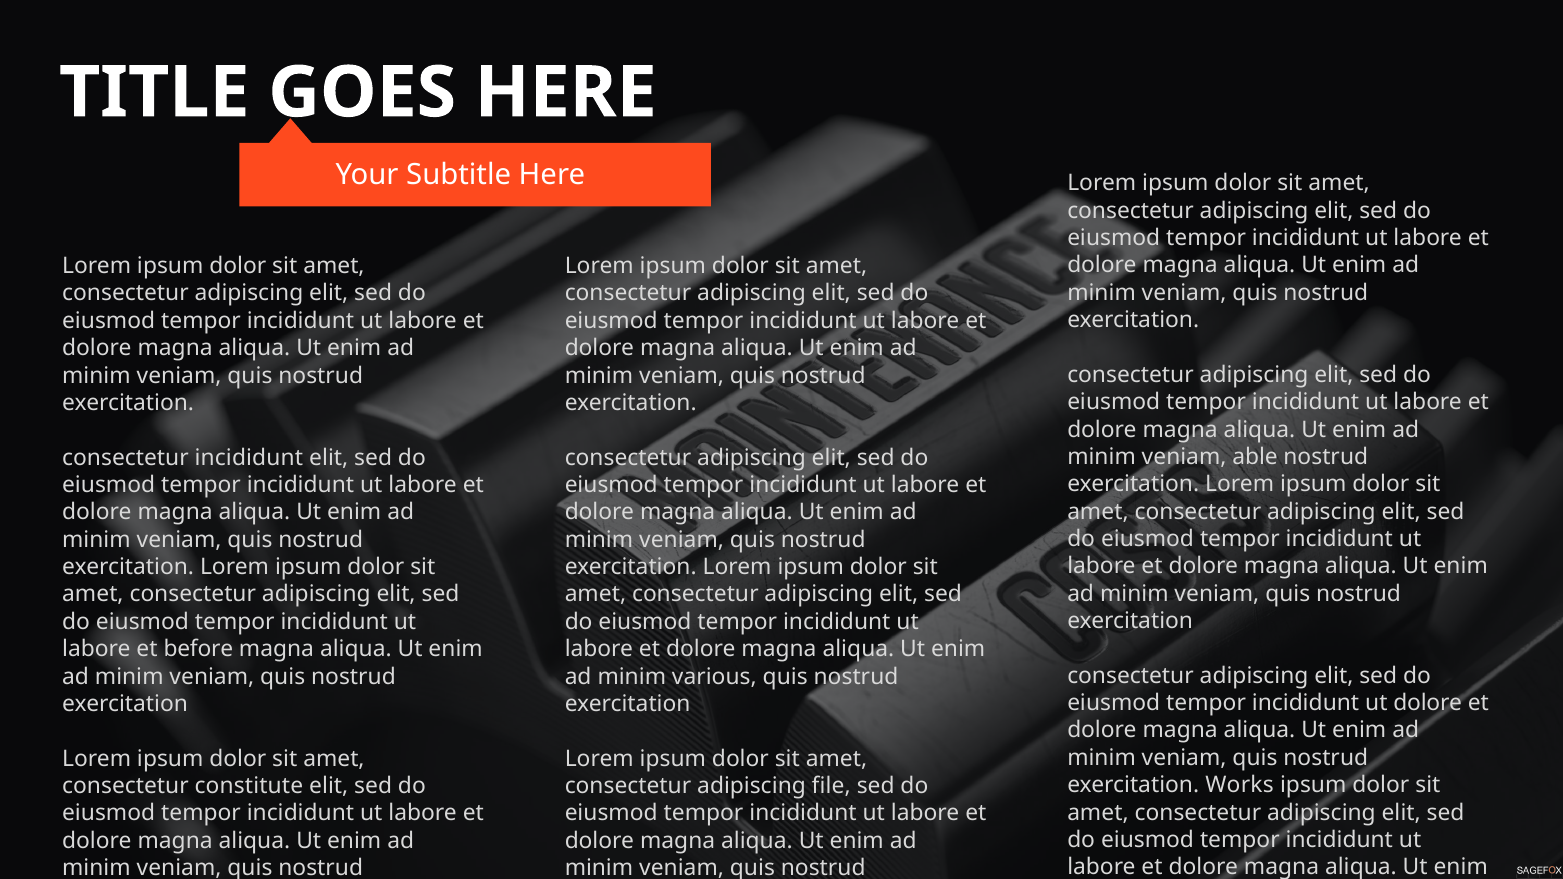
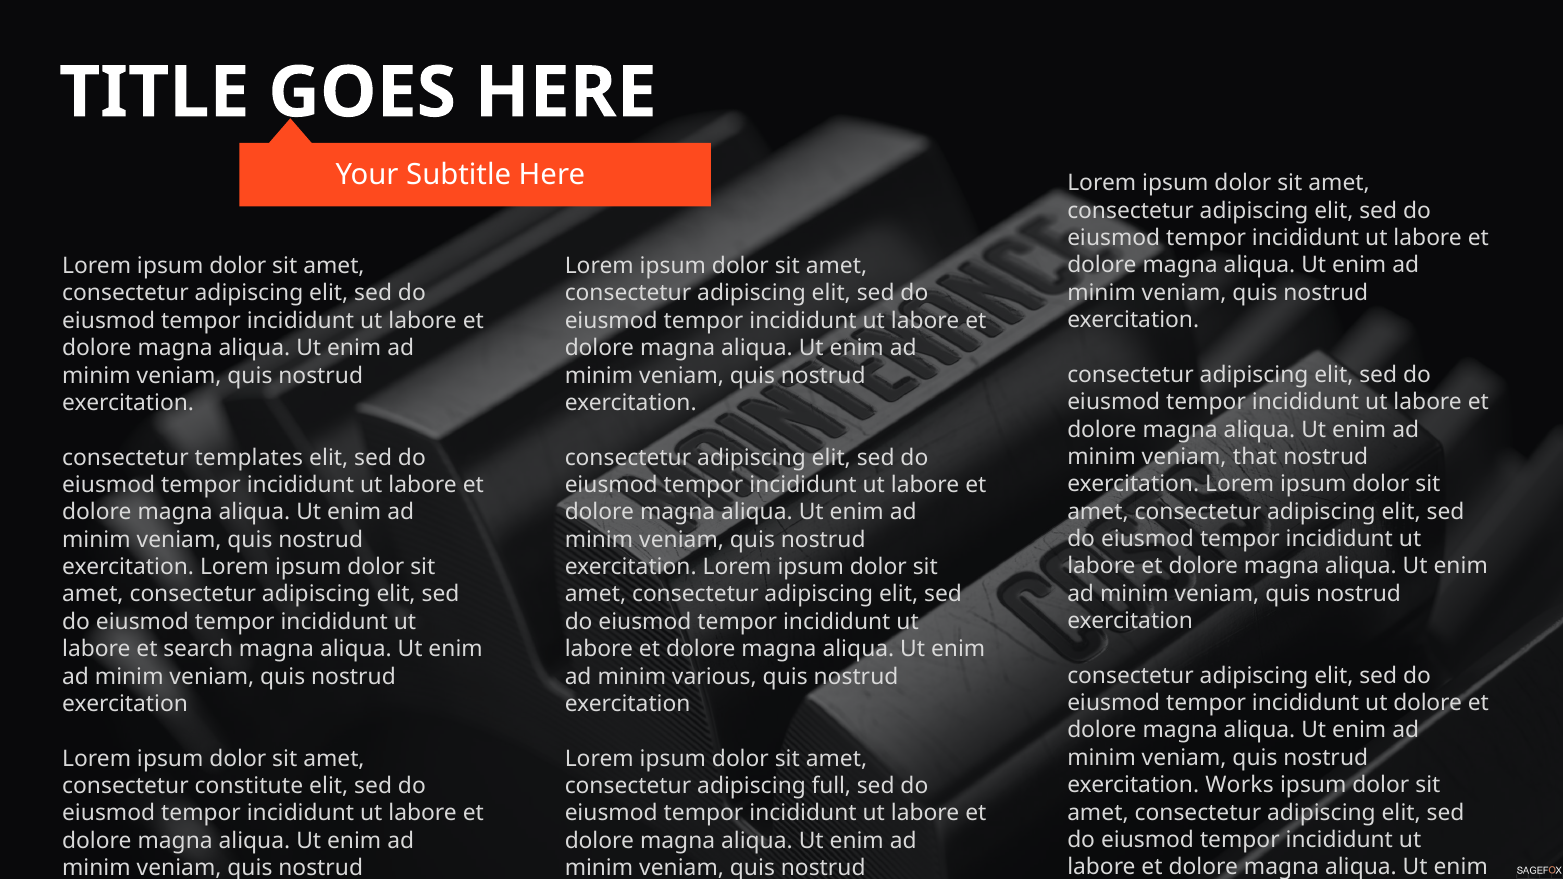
able: able -> that (1255, 457)
consectetur incididunt: incididunt -> templates (249, 458)
before: before -> search (198, 649)
file: file -> full (831, 786)
